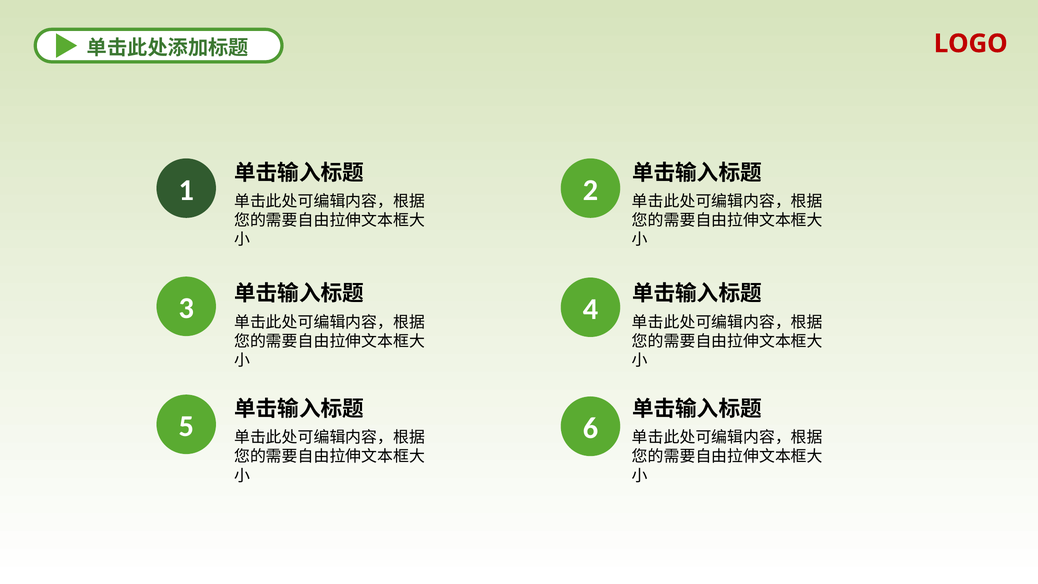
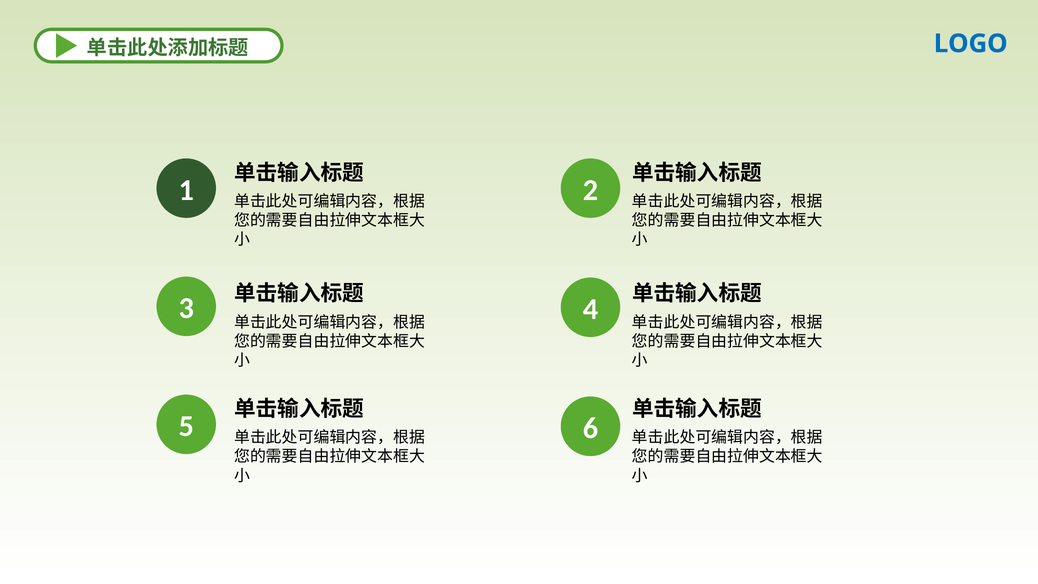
LOGO colour: red -> blue (971, 44)
